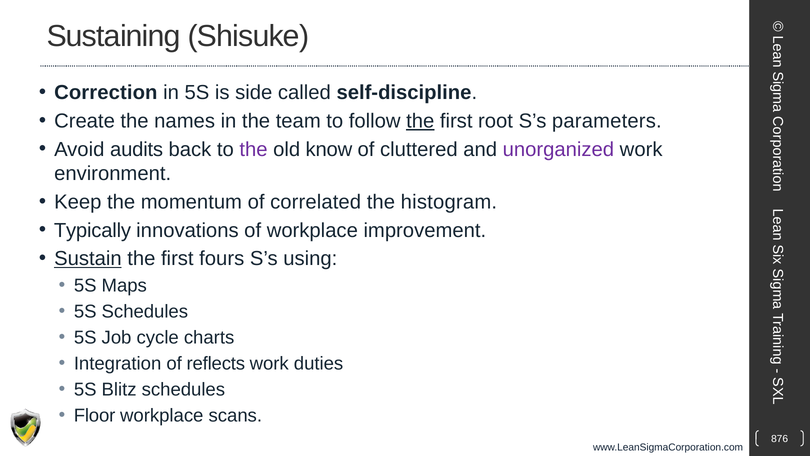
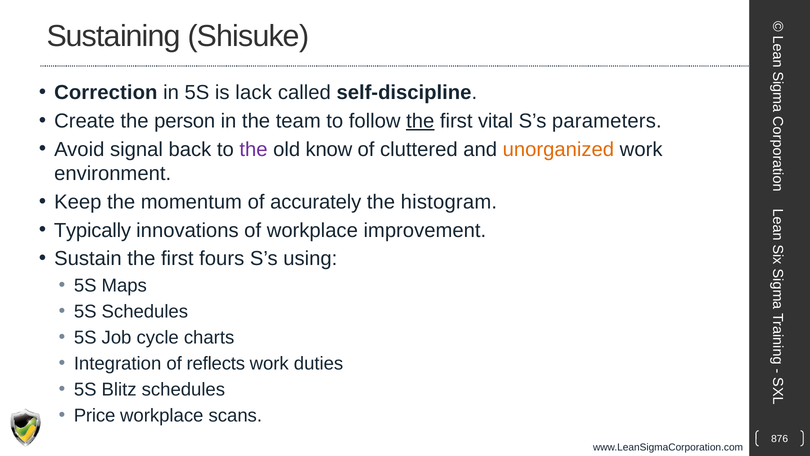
side: side -> lack (254, 93)
names: names -> person (185, 121)
root: root -> vital (496, 121)
audits: audits -> signal (137, 149)
unorganized colour: purple -> orange (558, 149)
correlated: correlated -> accurately (316, 202)
Sustain underline: present -> none (88, 259)
Floor: Floor -> Price (95, 415)
